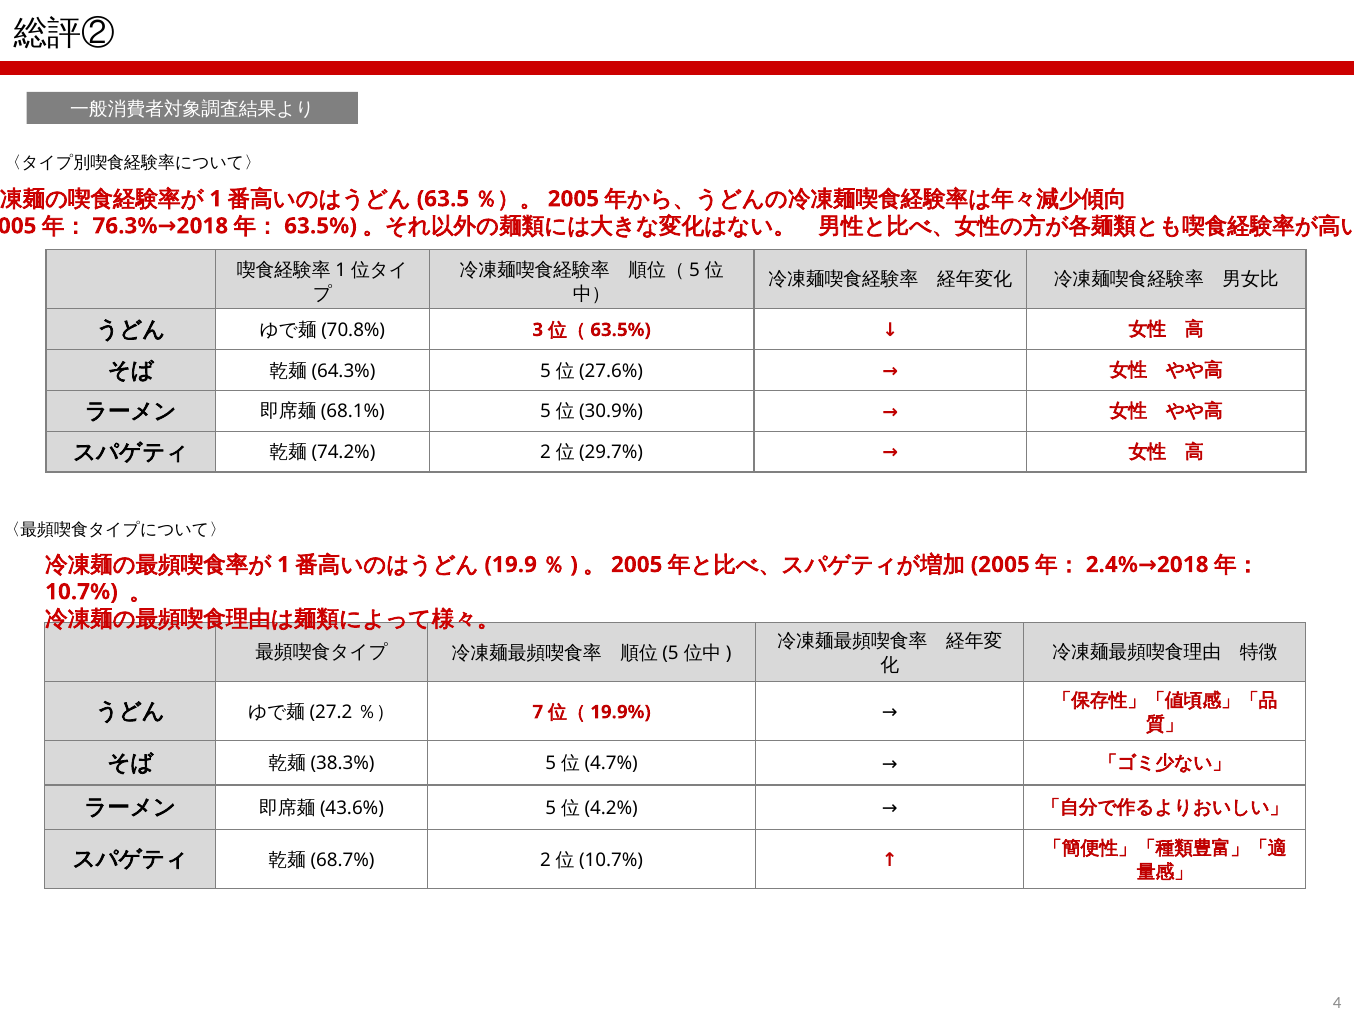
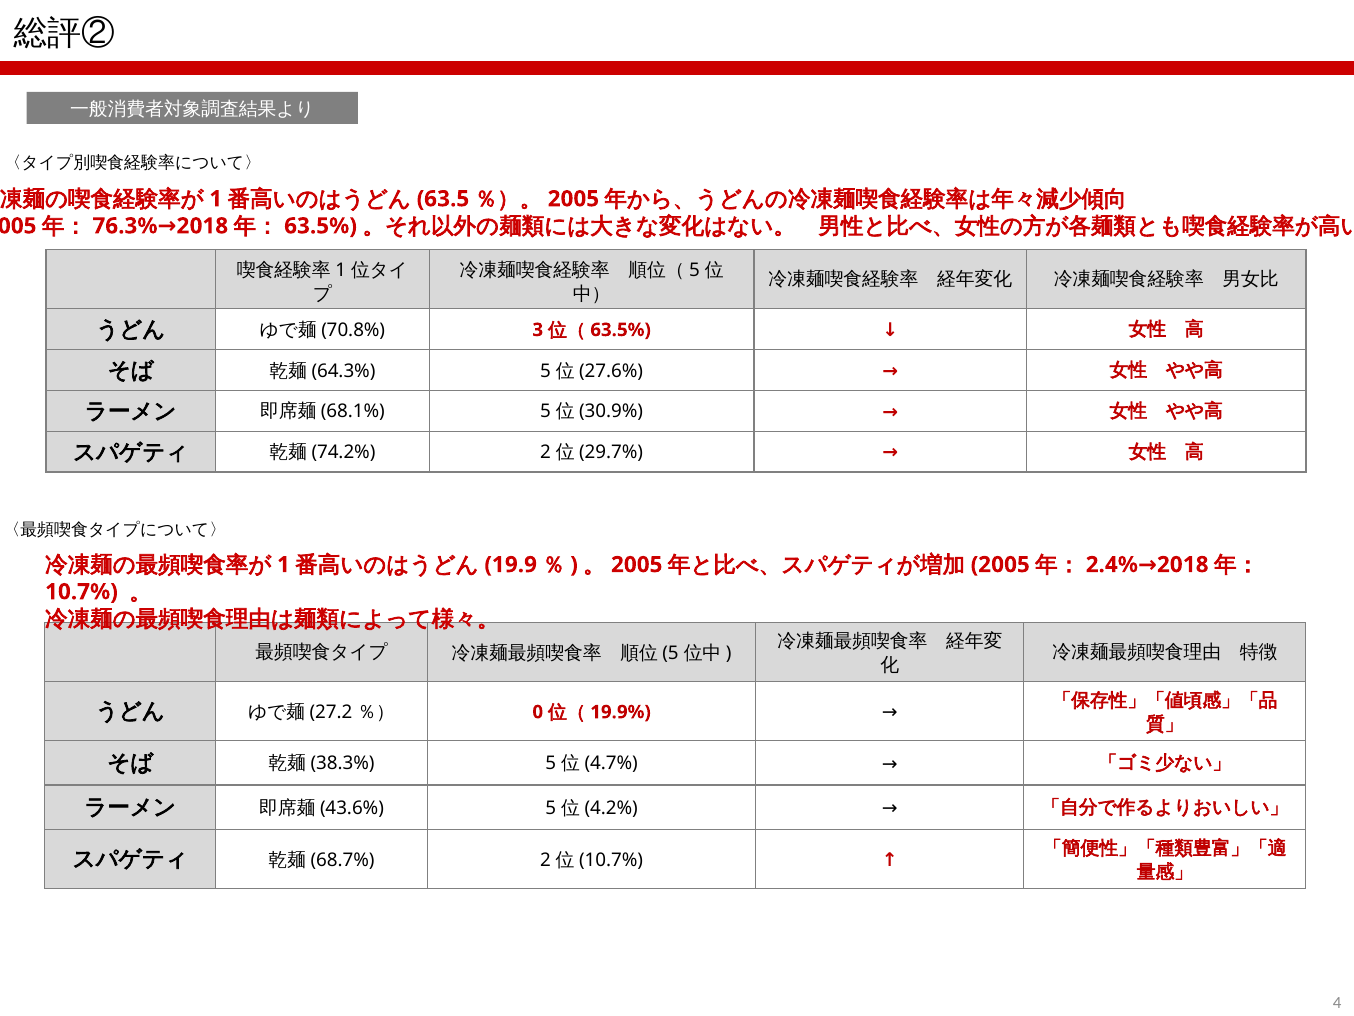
7: 7 -> 0 (538, 712)
